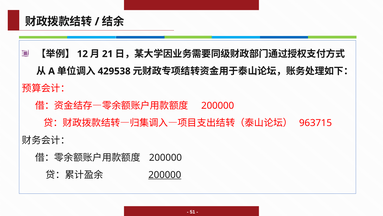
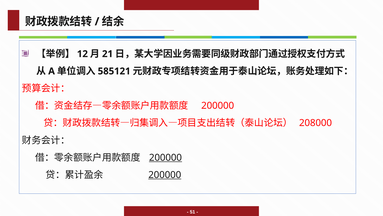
429538: 429538 -> 585121 (114, 71)
963715: 963715 -> 208000 (316, 123)
200000 underline: none -> present (165, 157)
